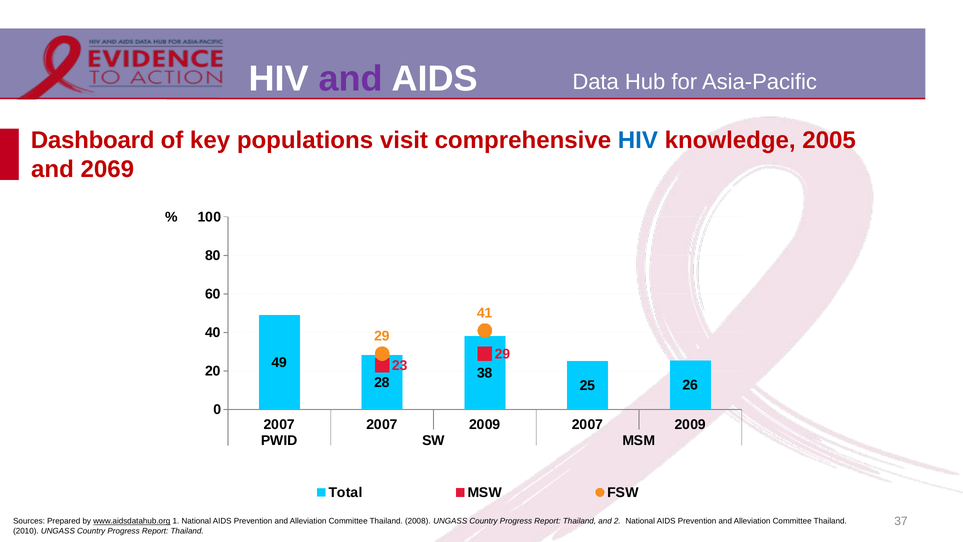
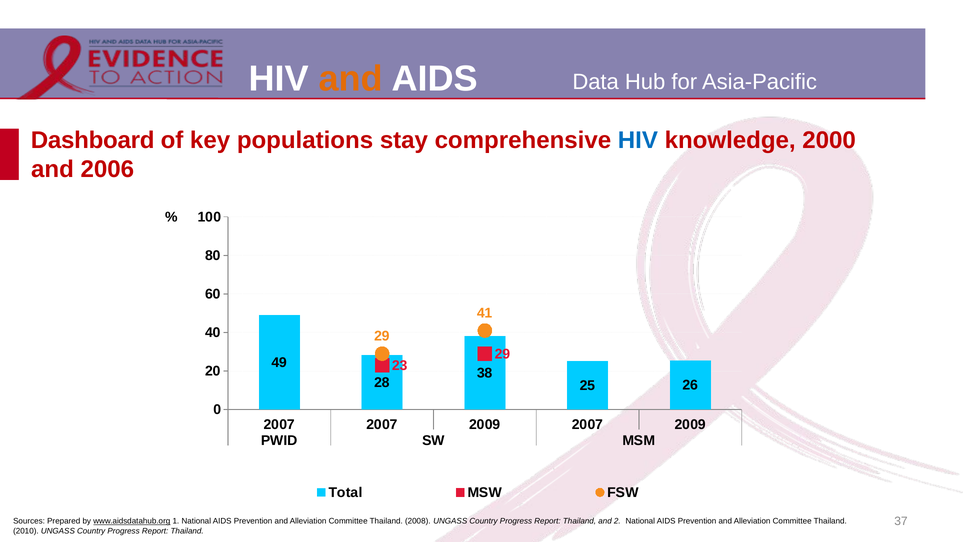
and colour: purple -> orange (351, 79)
visit: visit -> stay (404, 140)
2005: 2005 -> 2000 (829, 140)
2069: 2069 -> 2006 (107, 169)
